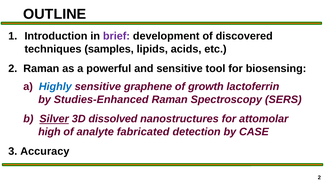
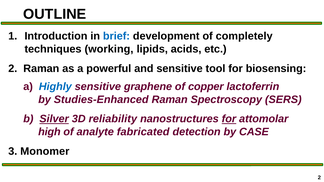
brief colour: purple -> blue (116, 36)
discovered: discovered -> completely (244, 36)
samples: samples -> working (109, 49)
growth: growth -> copper (206, 87)
dissolved: dissolved -> reliability (113, 119)
for underline: none -> present (229, 119)
Accuracy: Accuracy -> Monomer (45, 151)
